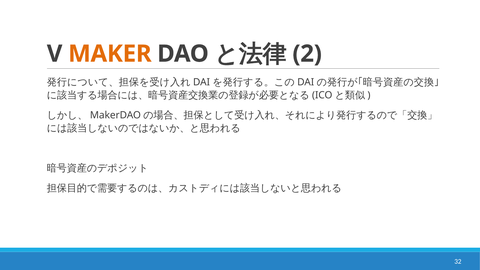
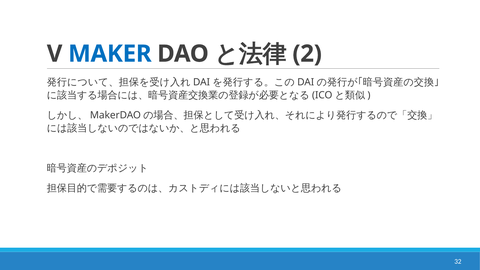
MAKER colour: orange -> blue (110, 54)
